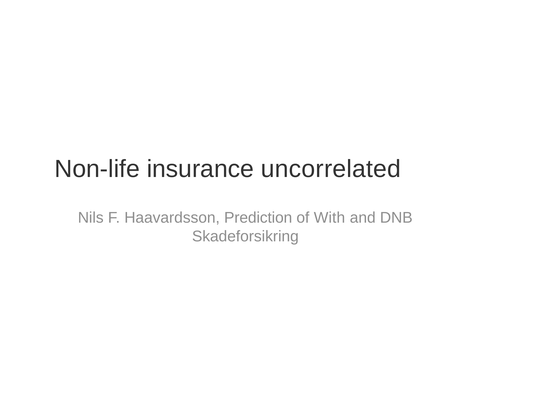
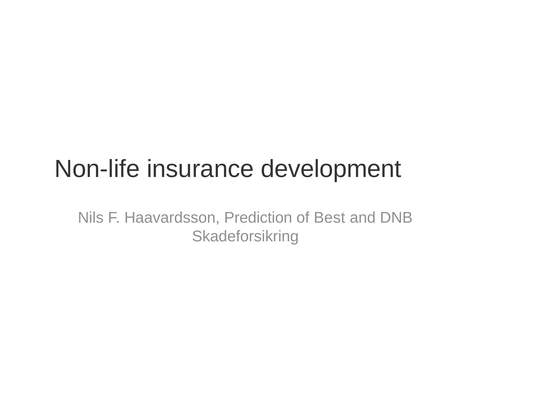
uncorrelated: uncorrelated -> development (331, 169)
With: With -> Best (329, 218)
